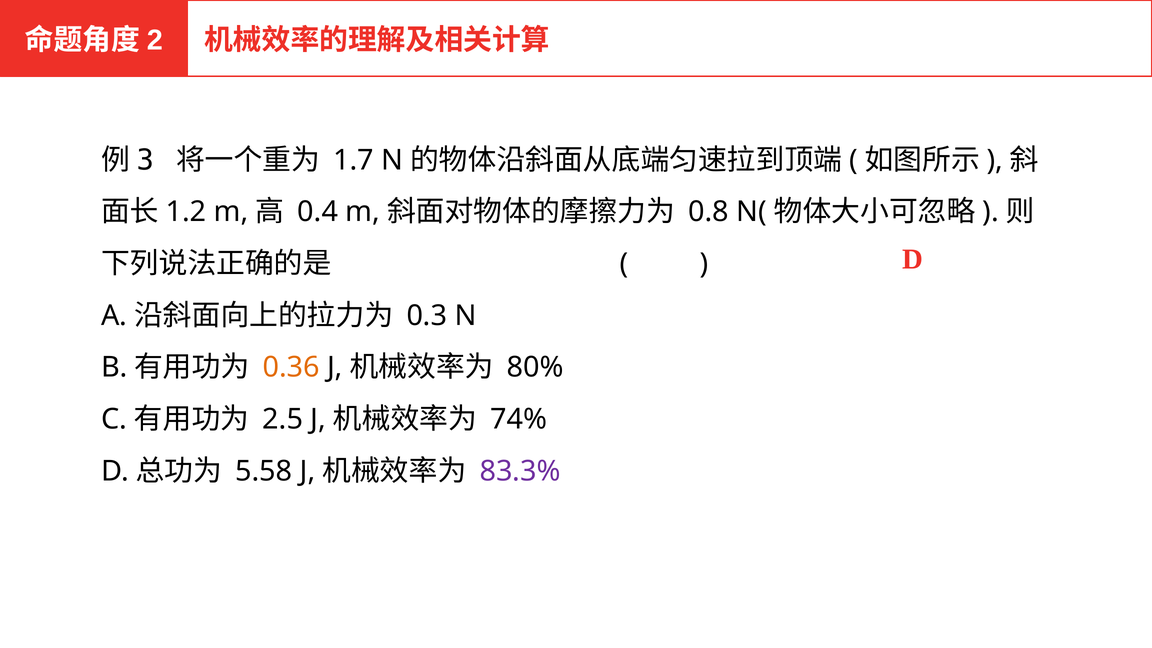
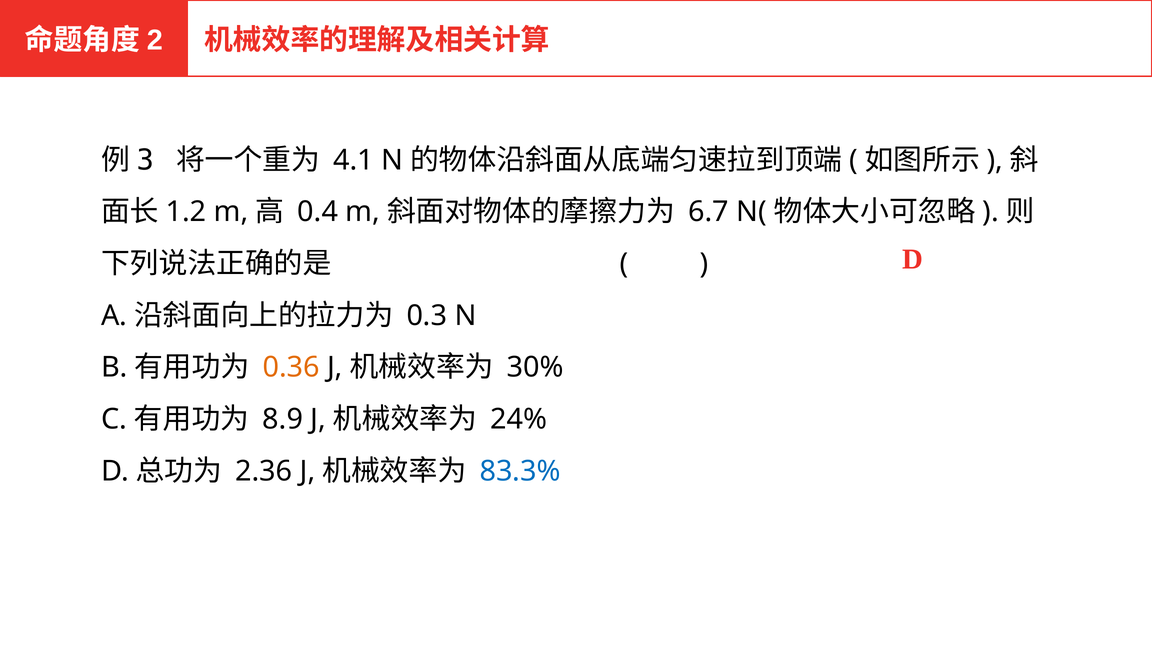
1.7: 1.7 -> 4.1 (354, 160)
0.8: 0.8 -> 6.7 (709, 212)
80%: 80% -> 30% (535, 367)
2.5: 2.5 -> 8.9 (283, 419)
74%: 74% -> 24% (519, 419)
5.58: 5.58 -> 2.36 (264, 471)
83.3% colour: purple -> blue (520, 471)
